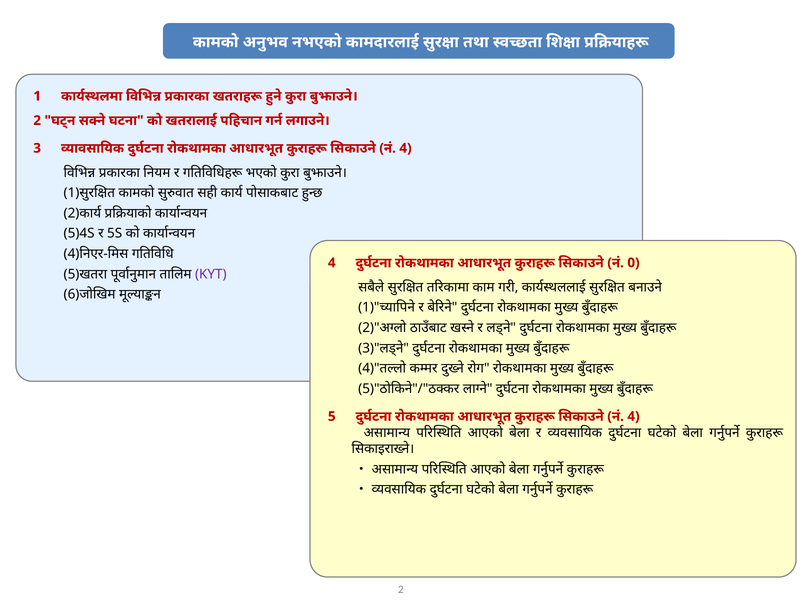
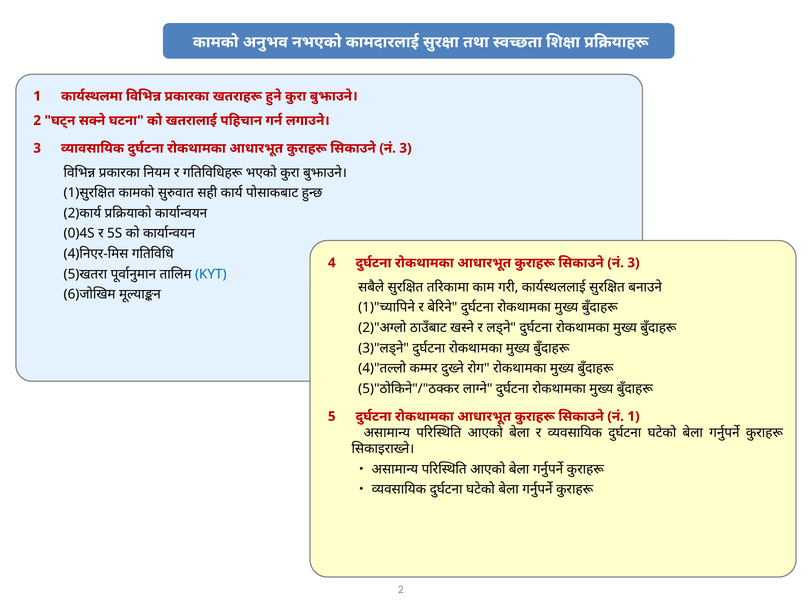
4: 4 -> 3 (405, 148)
5)4S: 5)4S -> 0)4S (79, 233)
0: 0 -> 3 (633, 263)
KYT colour: purple -> blue (211, 274)
4: 4 -> 1 (633, 416)
